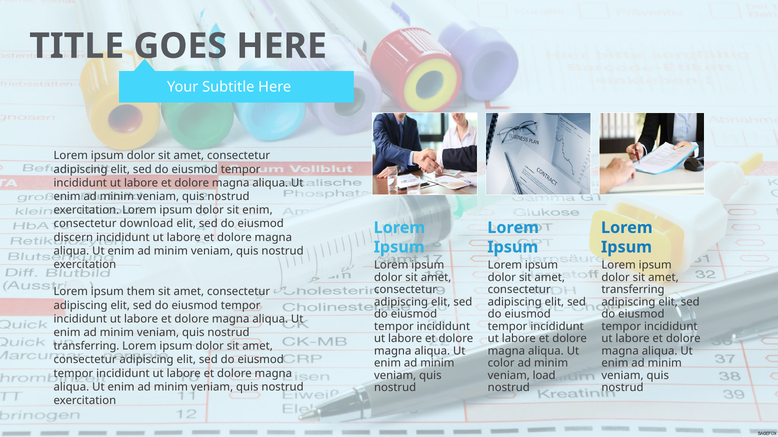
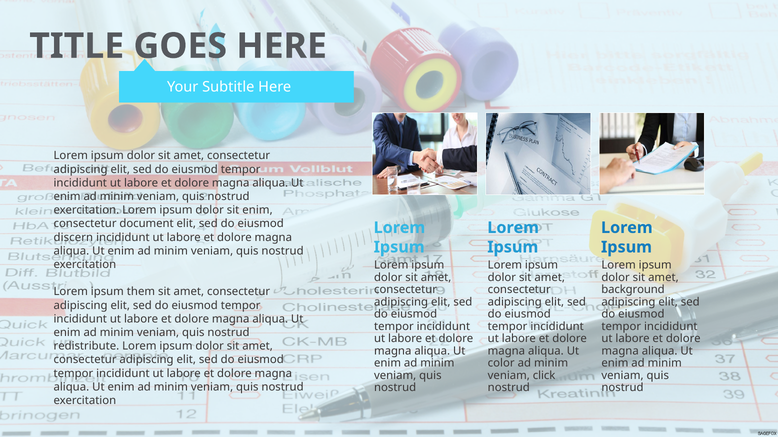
download: download -> document (147, 224)
transferring: transferring -> background (633, 290)
transferring: transferring -> redistribute (86, 347)
load: load -> click (544, 376)
